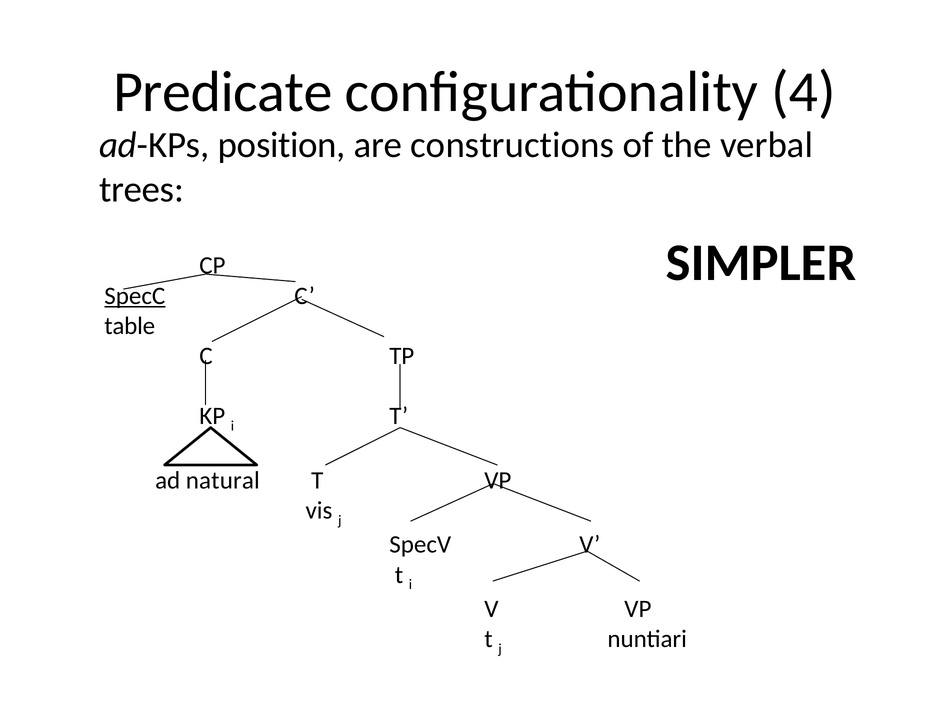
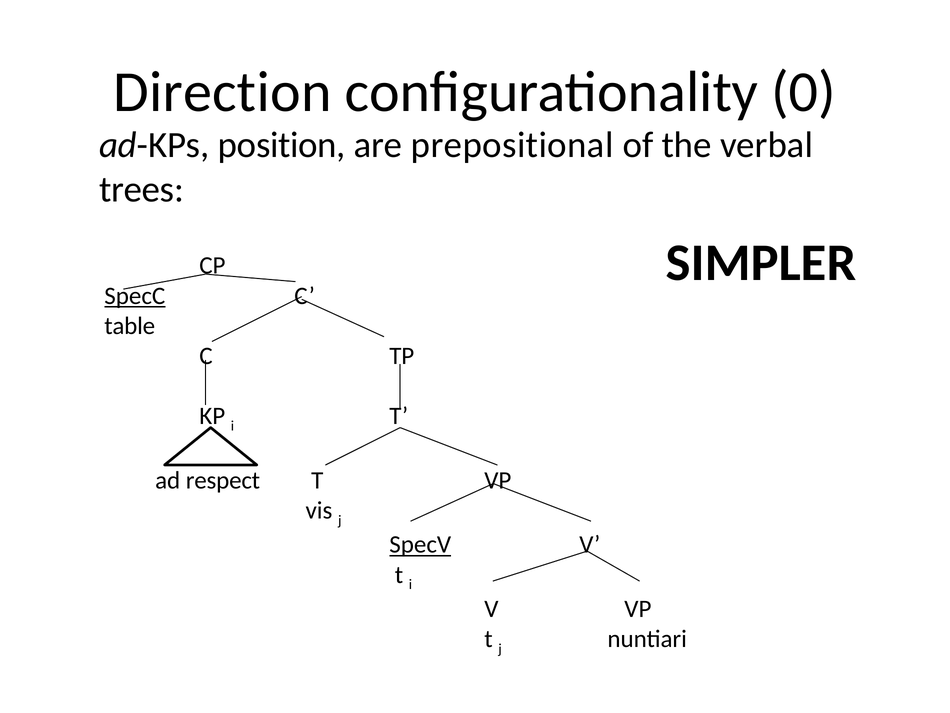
Predicate: Predicate -> Direction (222, 92)
4: 4 -> 0 (804, 92)
constructions: constructions -> prepositional (512, 145)
natural: natural -> respect (223, 480)
SpecV underline: none -> present (420, 544)
